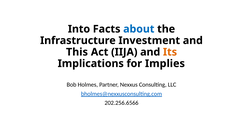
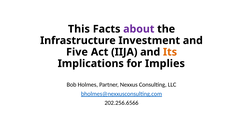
Into: Into -> This (79, 29)
about colour: blue -> purple (139, 29)
This: This -> Five (77, 52)
